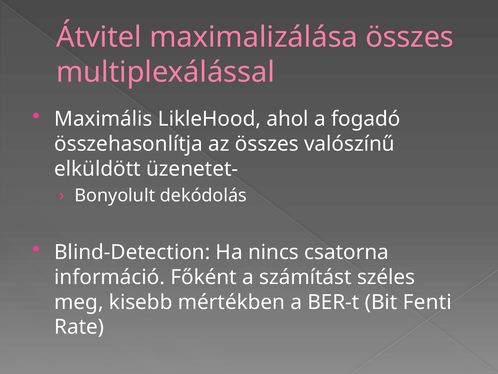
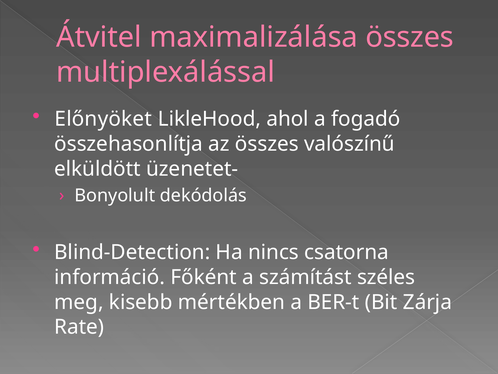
Maximális: Maximális -> Előnyöket (103, 119)
Fenti: Fenti -> Zárja (427, 302)
